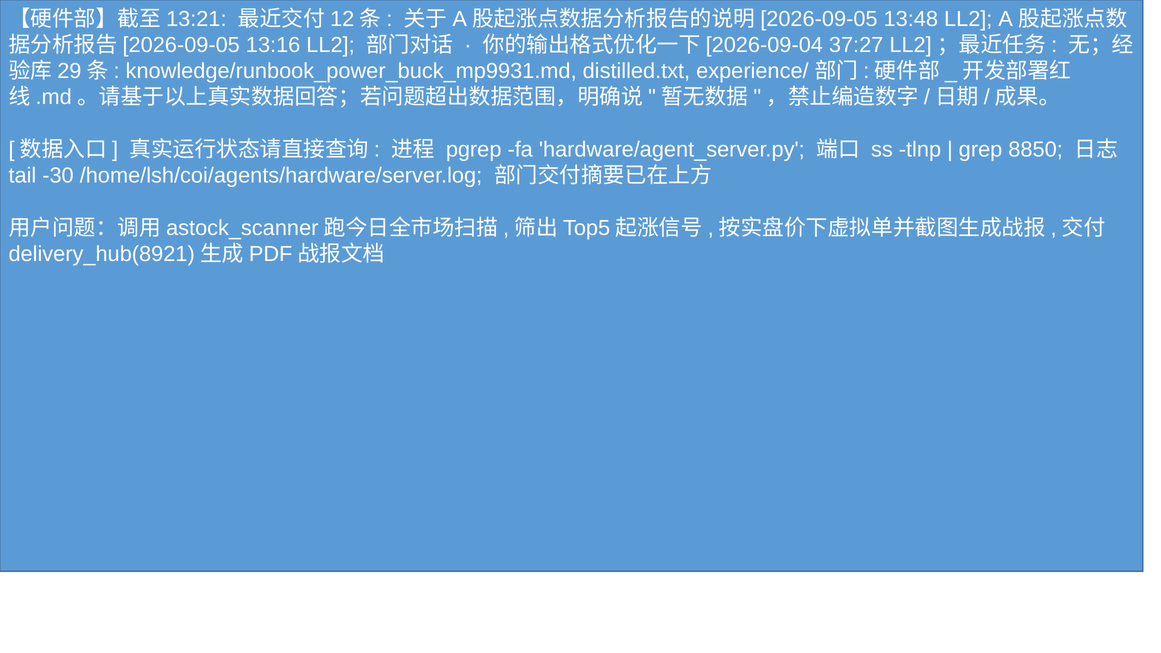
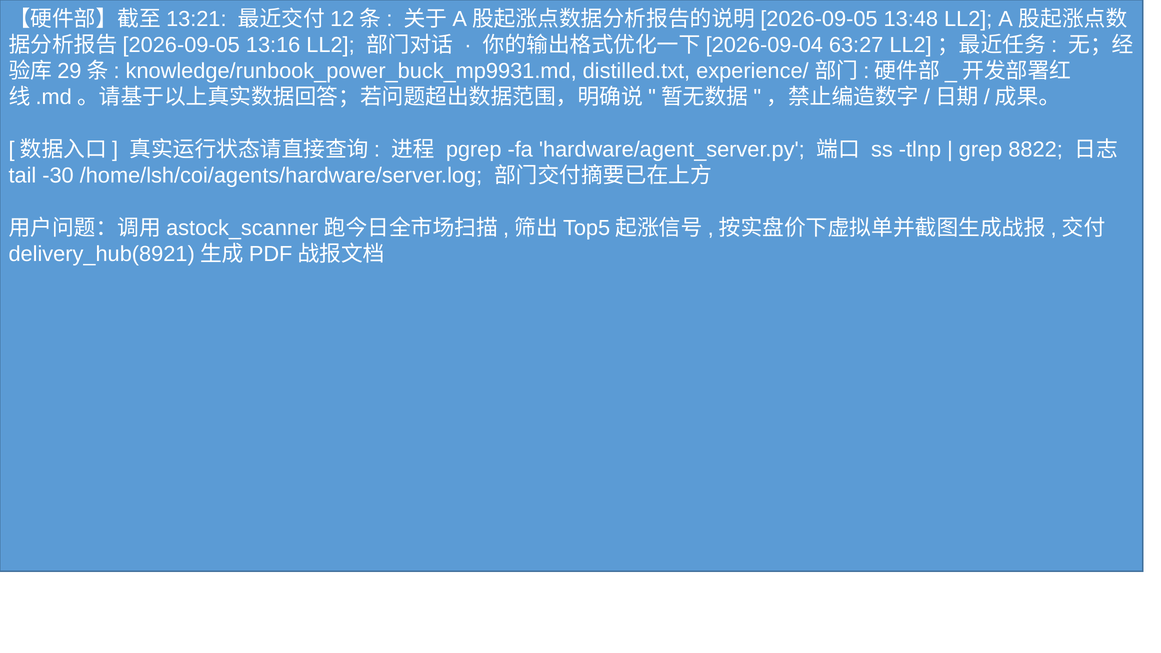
37:27: 37:27 -> 63:27 (856, 45)
8850: 8850 -> 8822 (1036, 149)
